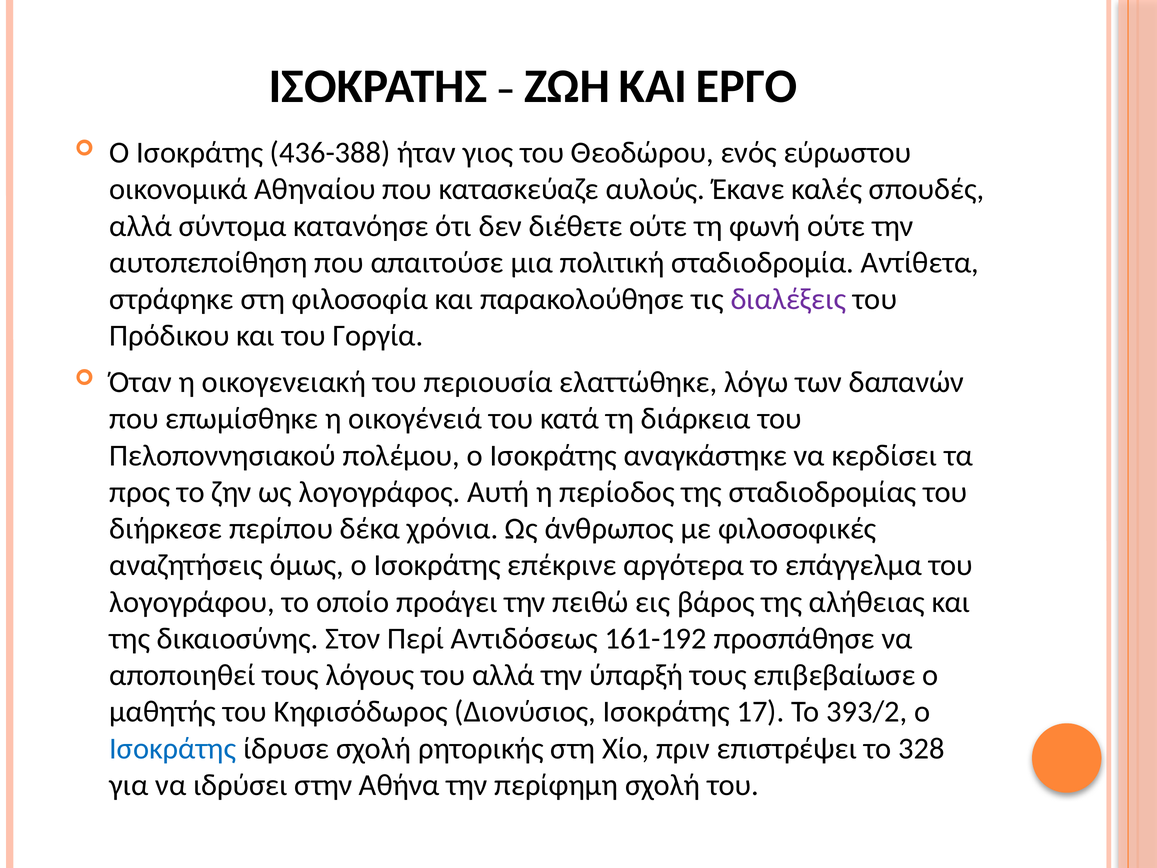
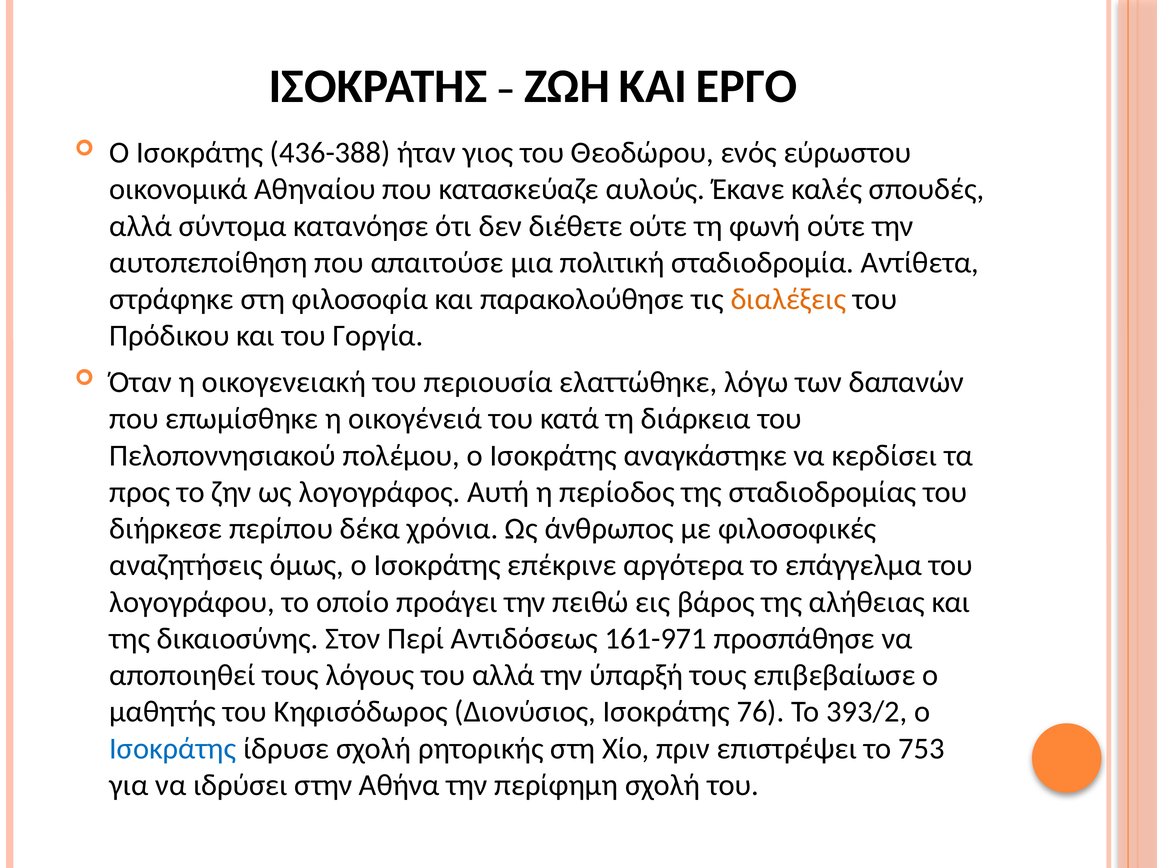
διαλέξεις colour: purple -> orange (788, 299)
161-192: 161-192 -> 161-971 (656, 638)
17: 17 -> 76 (760, 712)
328: 328 -> 753 (921, 748)
